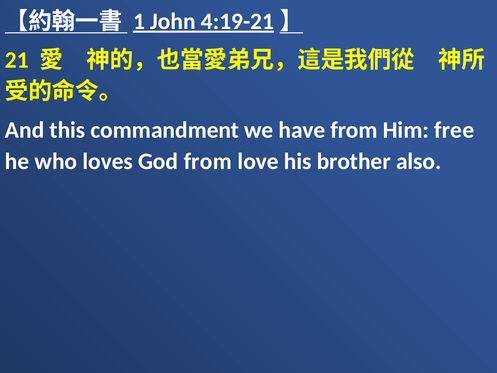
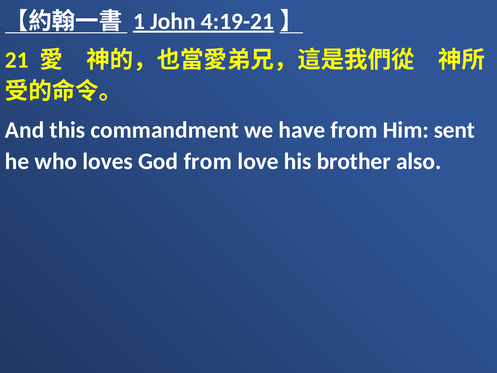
free: free -> sent (454, 130)
